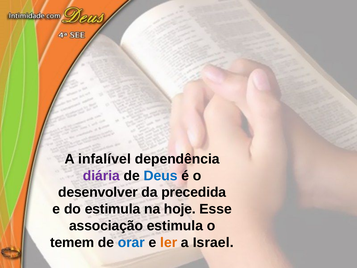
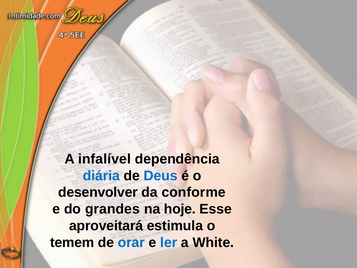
diária colour: purple -> blue (101, 176)
precedida: precedida -> conforme (194, 192)
do estimula: estimula -> grandes (112, 209)
associação: associação -> aproveitará (106, 226)
ler colour: orange -> blue (169, 242)
Israel: Israel -> White (213, 242)
